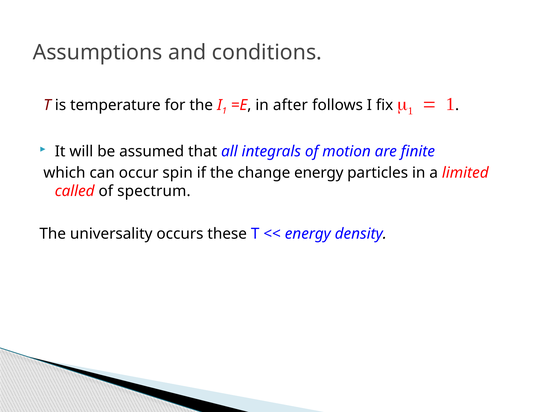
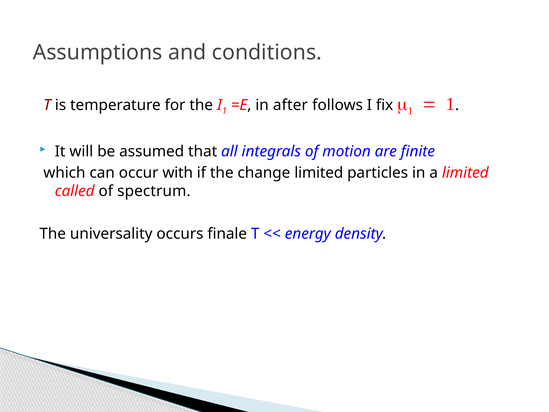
spin: spin -> with (178, 173)
change energy: energy -> limited (319, 173)
these: these -> finale (227, 234)
